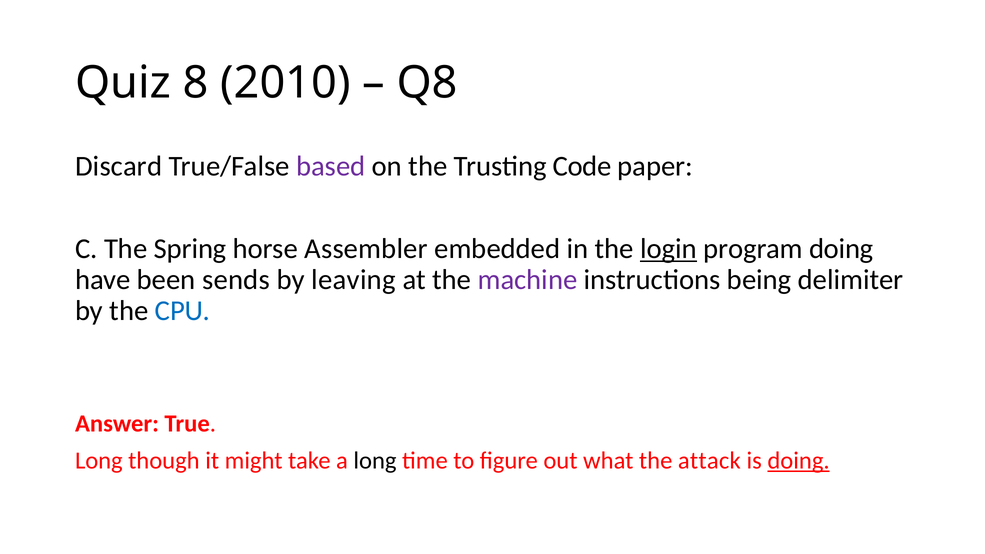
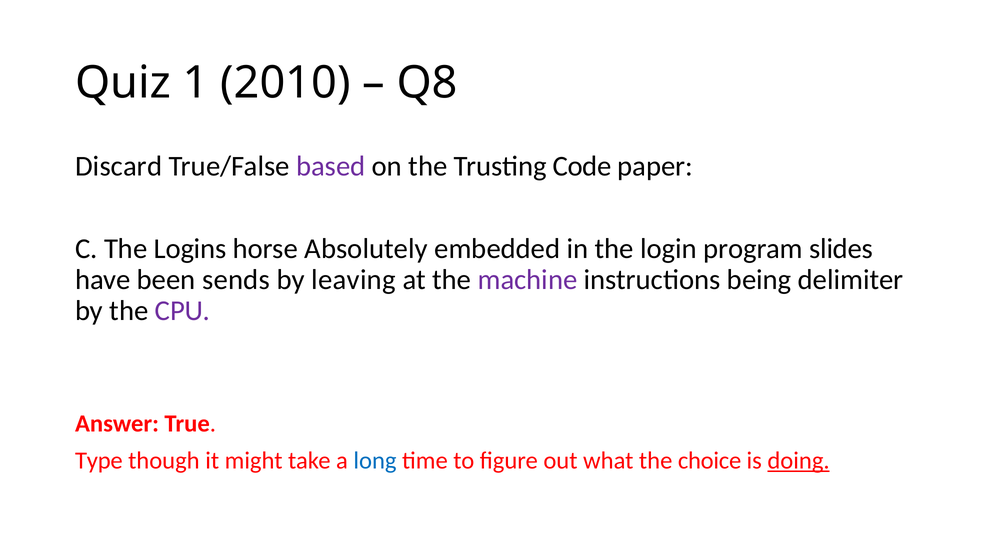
8: 8 -> 1 (196, 83)
Spring: Spring -> Logins (190, 249)
Assembler: Assembler -> Absolutely (366, 249)
login underline: present -> none (669, 249)
program doing: doing -> slides (841, 249)
CPU colour: blue -> purple (183, 311)
Long: Long -> Type (99, 461)
long colour: black -> blue (375, 461)
attack: attack -> choice (710, 461)
